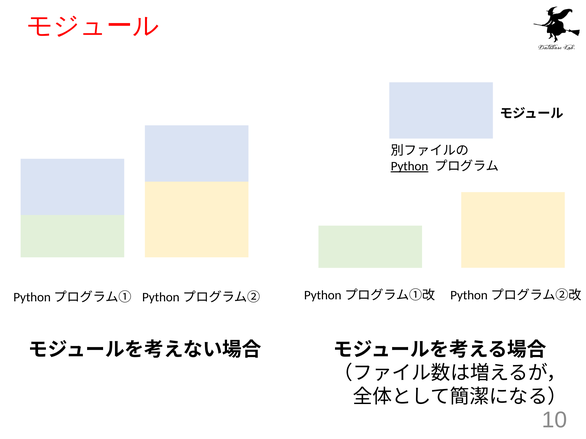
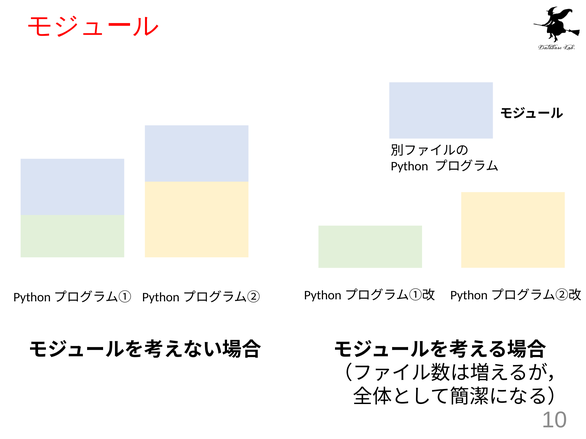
Python underline: present -> none (410, 166)
